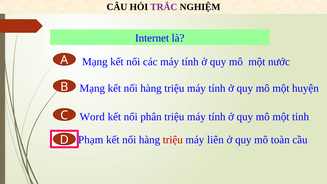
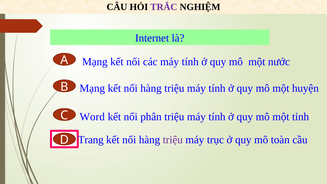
Phạm: Phạm -> Trang (91, 140)
triệu colour: red -> purple (173, 140)
liên: liên -> trục (215, 140)
